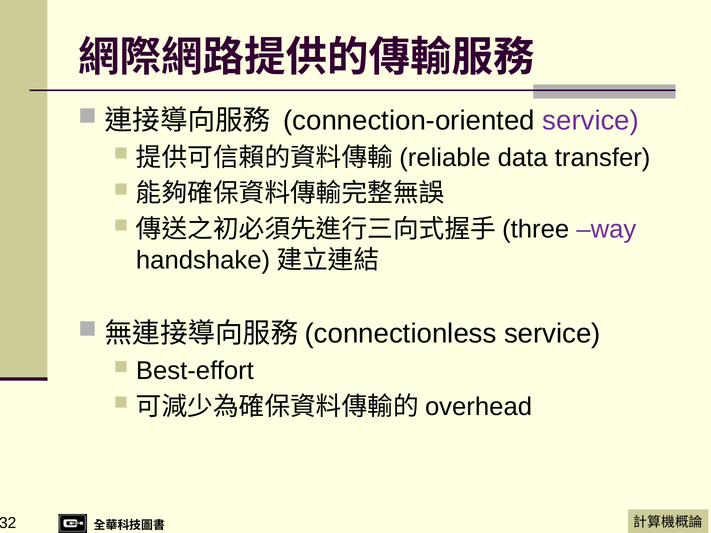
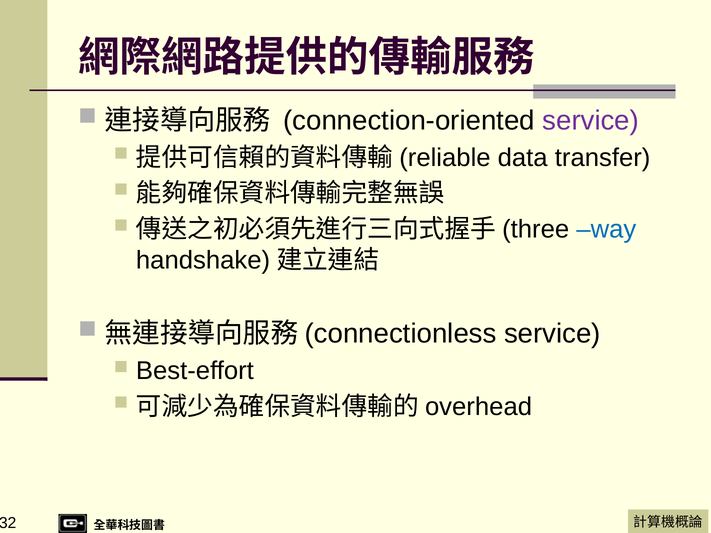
way colour: purple -> blue (606, 230)
